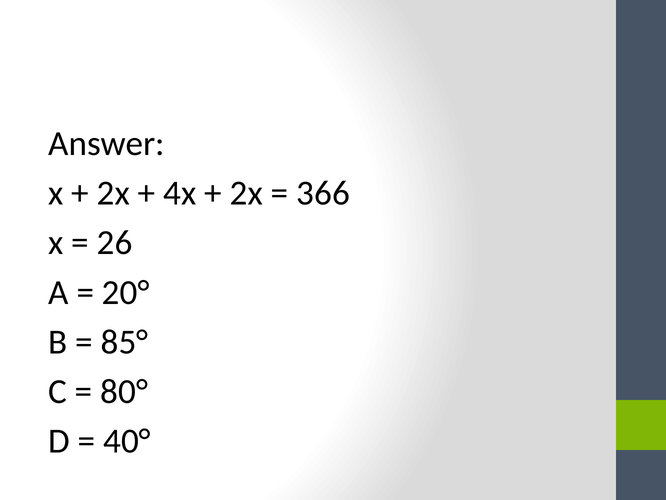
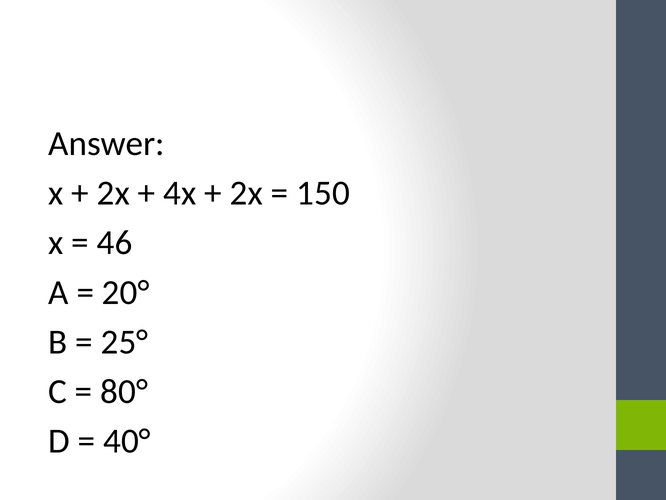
366: 366 -> 150 (323, 193)
26: 26 -> 46 (115, 243)
85°: 85° -> 25° (125, 342)
